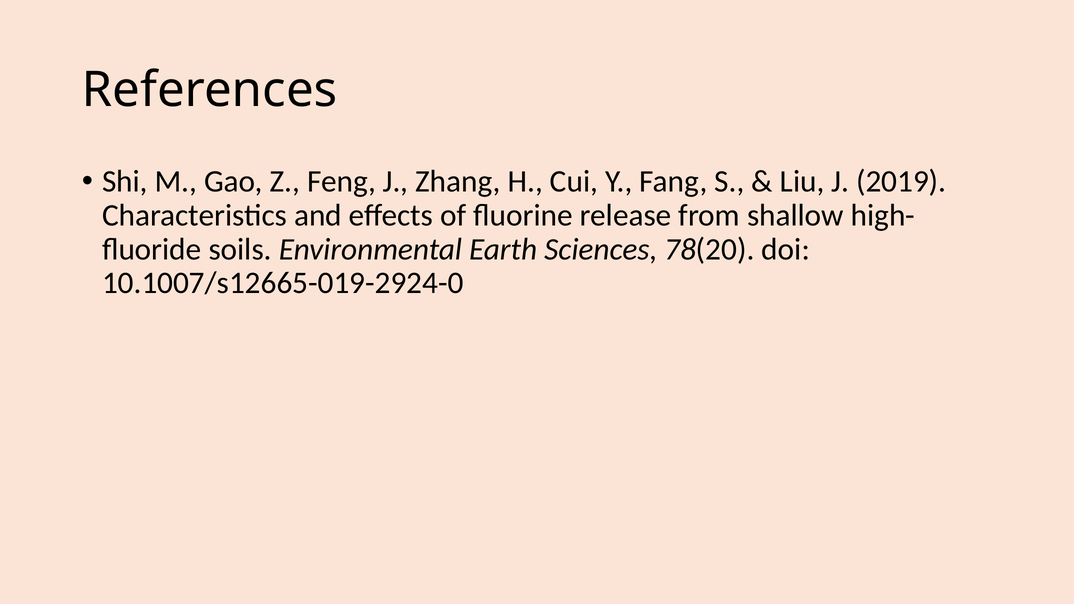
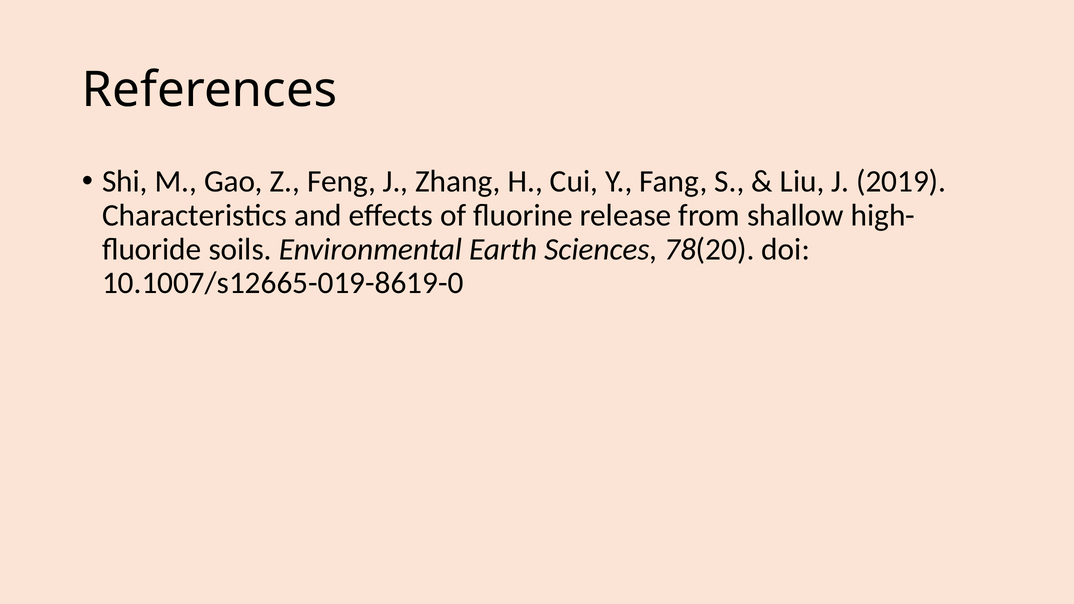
10.1007/s12665-019-2924-0: 10.1007/s12665-019-2924-0 -> 10.1007/s12665-019-8619-0 (283, 283)
